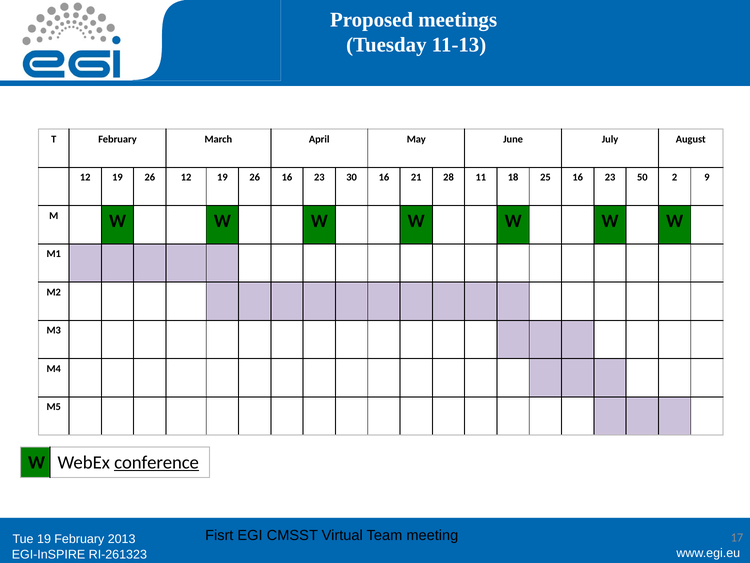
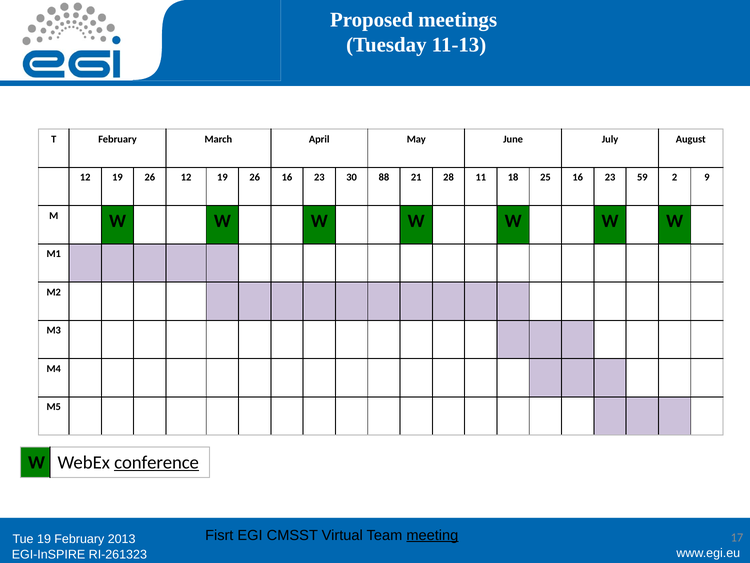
30 16: 16 -> 88 (384, 177)
50: 50 -> 59 (642, 177)
meeting underline: none -> present (432, 535)
